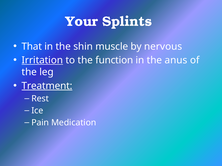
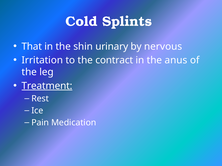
Your: Your -> Cold (81, 21)
muscle: muscle -> urinary (112, 47)
Irritation underline: present -> none (42, 60)
function: function -> contract (114, 60)
